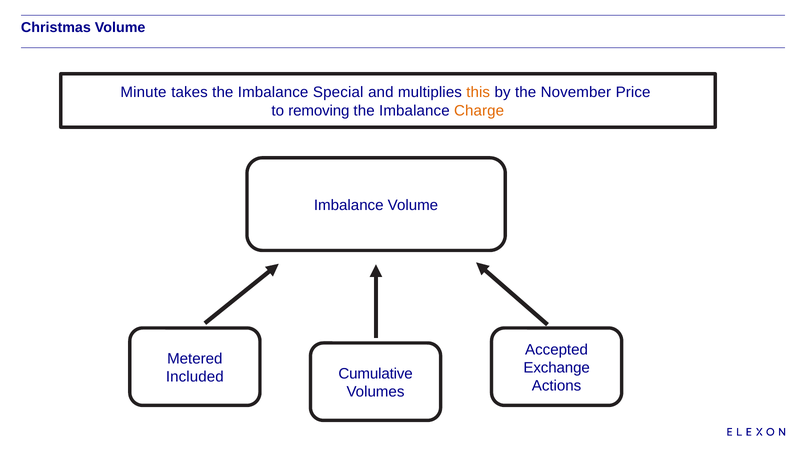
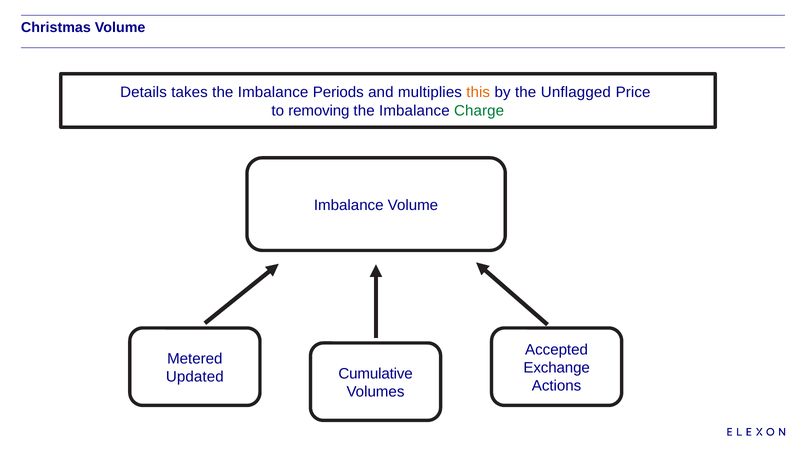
Minute: Minute -> Details (143, 93)
Special: Special -> Periods (338, 93)
November: November -> Unflagged (576, 93)
Charge colour: orange -> green (479, 111)
Included: Included -> Updated (195, 377)
